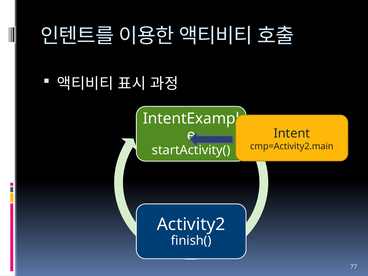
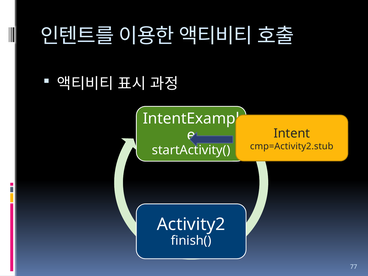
cmp=Activity2.main: cmp=Activity2.main -> cmp=Activity2.stub (292, 146)
